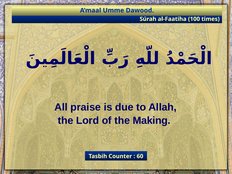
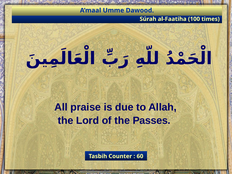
Making: Making -> Passes (152, 121)
